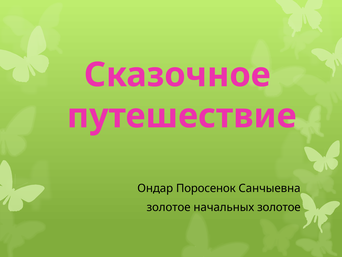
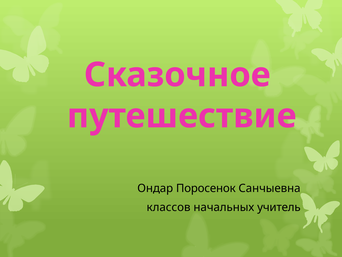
золотое: золотое -> классов (169, 207)
начальных золотое: золотое -> учитель (279, 207)
